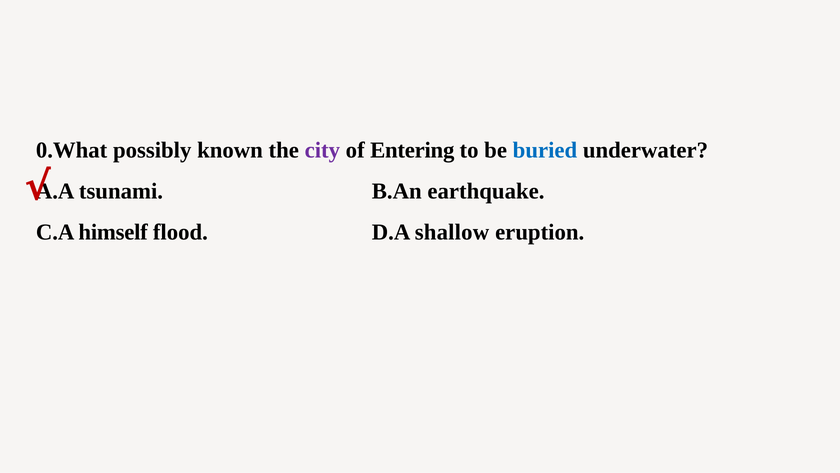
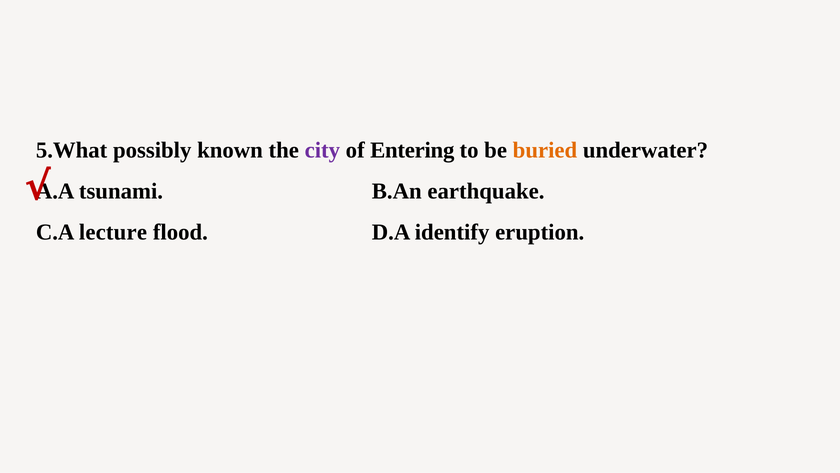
0.What: 0.What -> 5.What (72, 150)
buried colour: blue -> orange (545, 150)
himself: himself -> lecture (113, 232)
shallow: shallow -> identify (452, 232)
